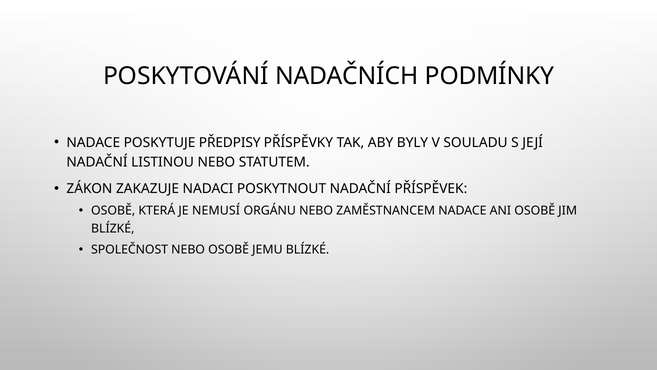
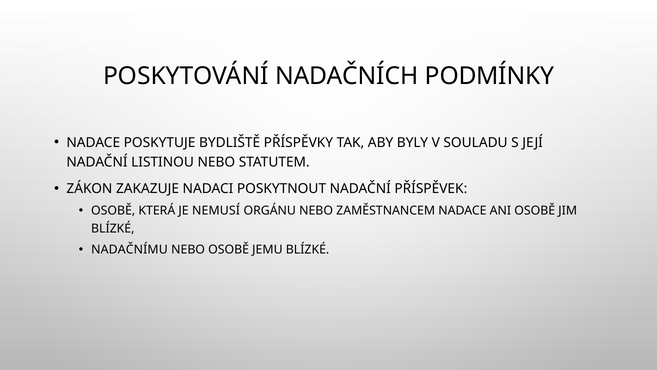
PŘEDPISY: PŘEDPISY -> BYDLIŠTĚ (230, 142)
SPOLEČNOST: SPOLEČNOST -> NADAČNÍMU (130, 249)
